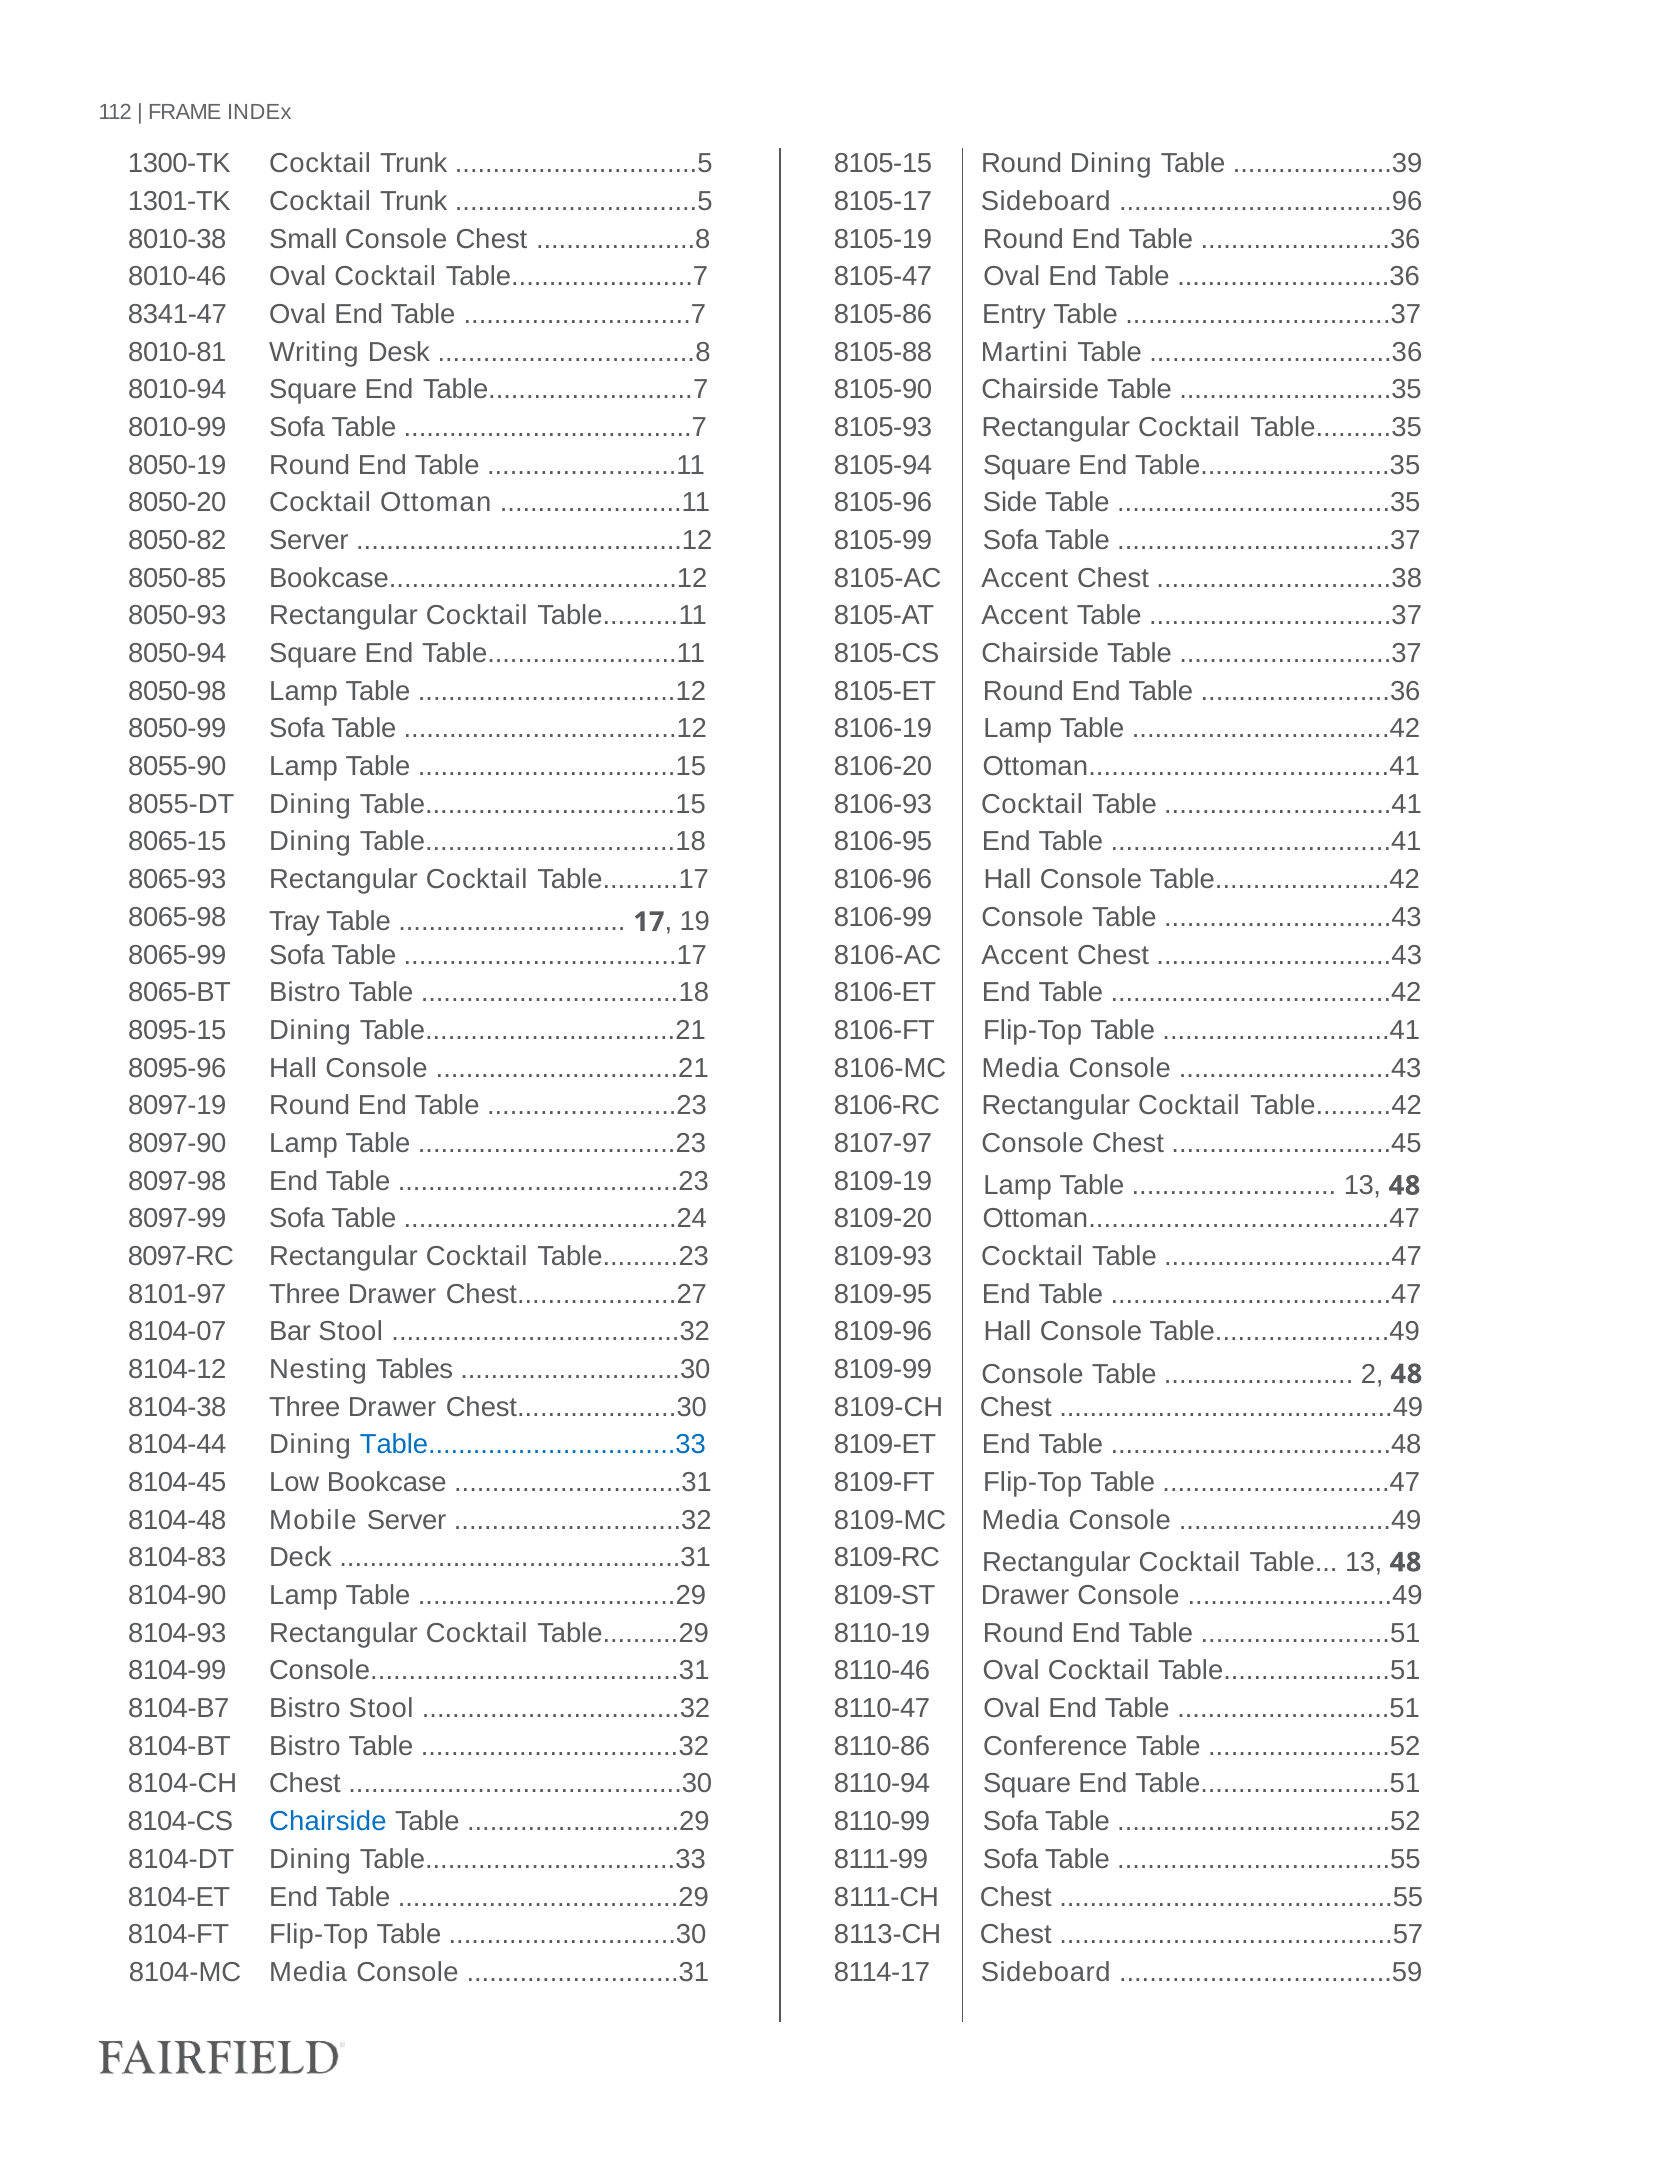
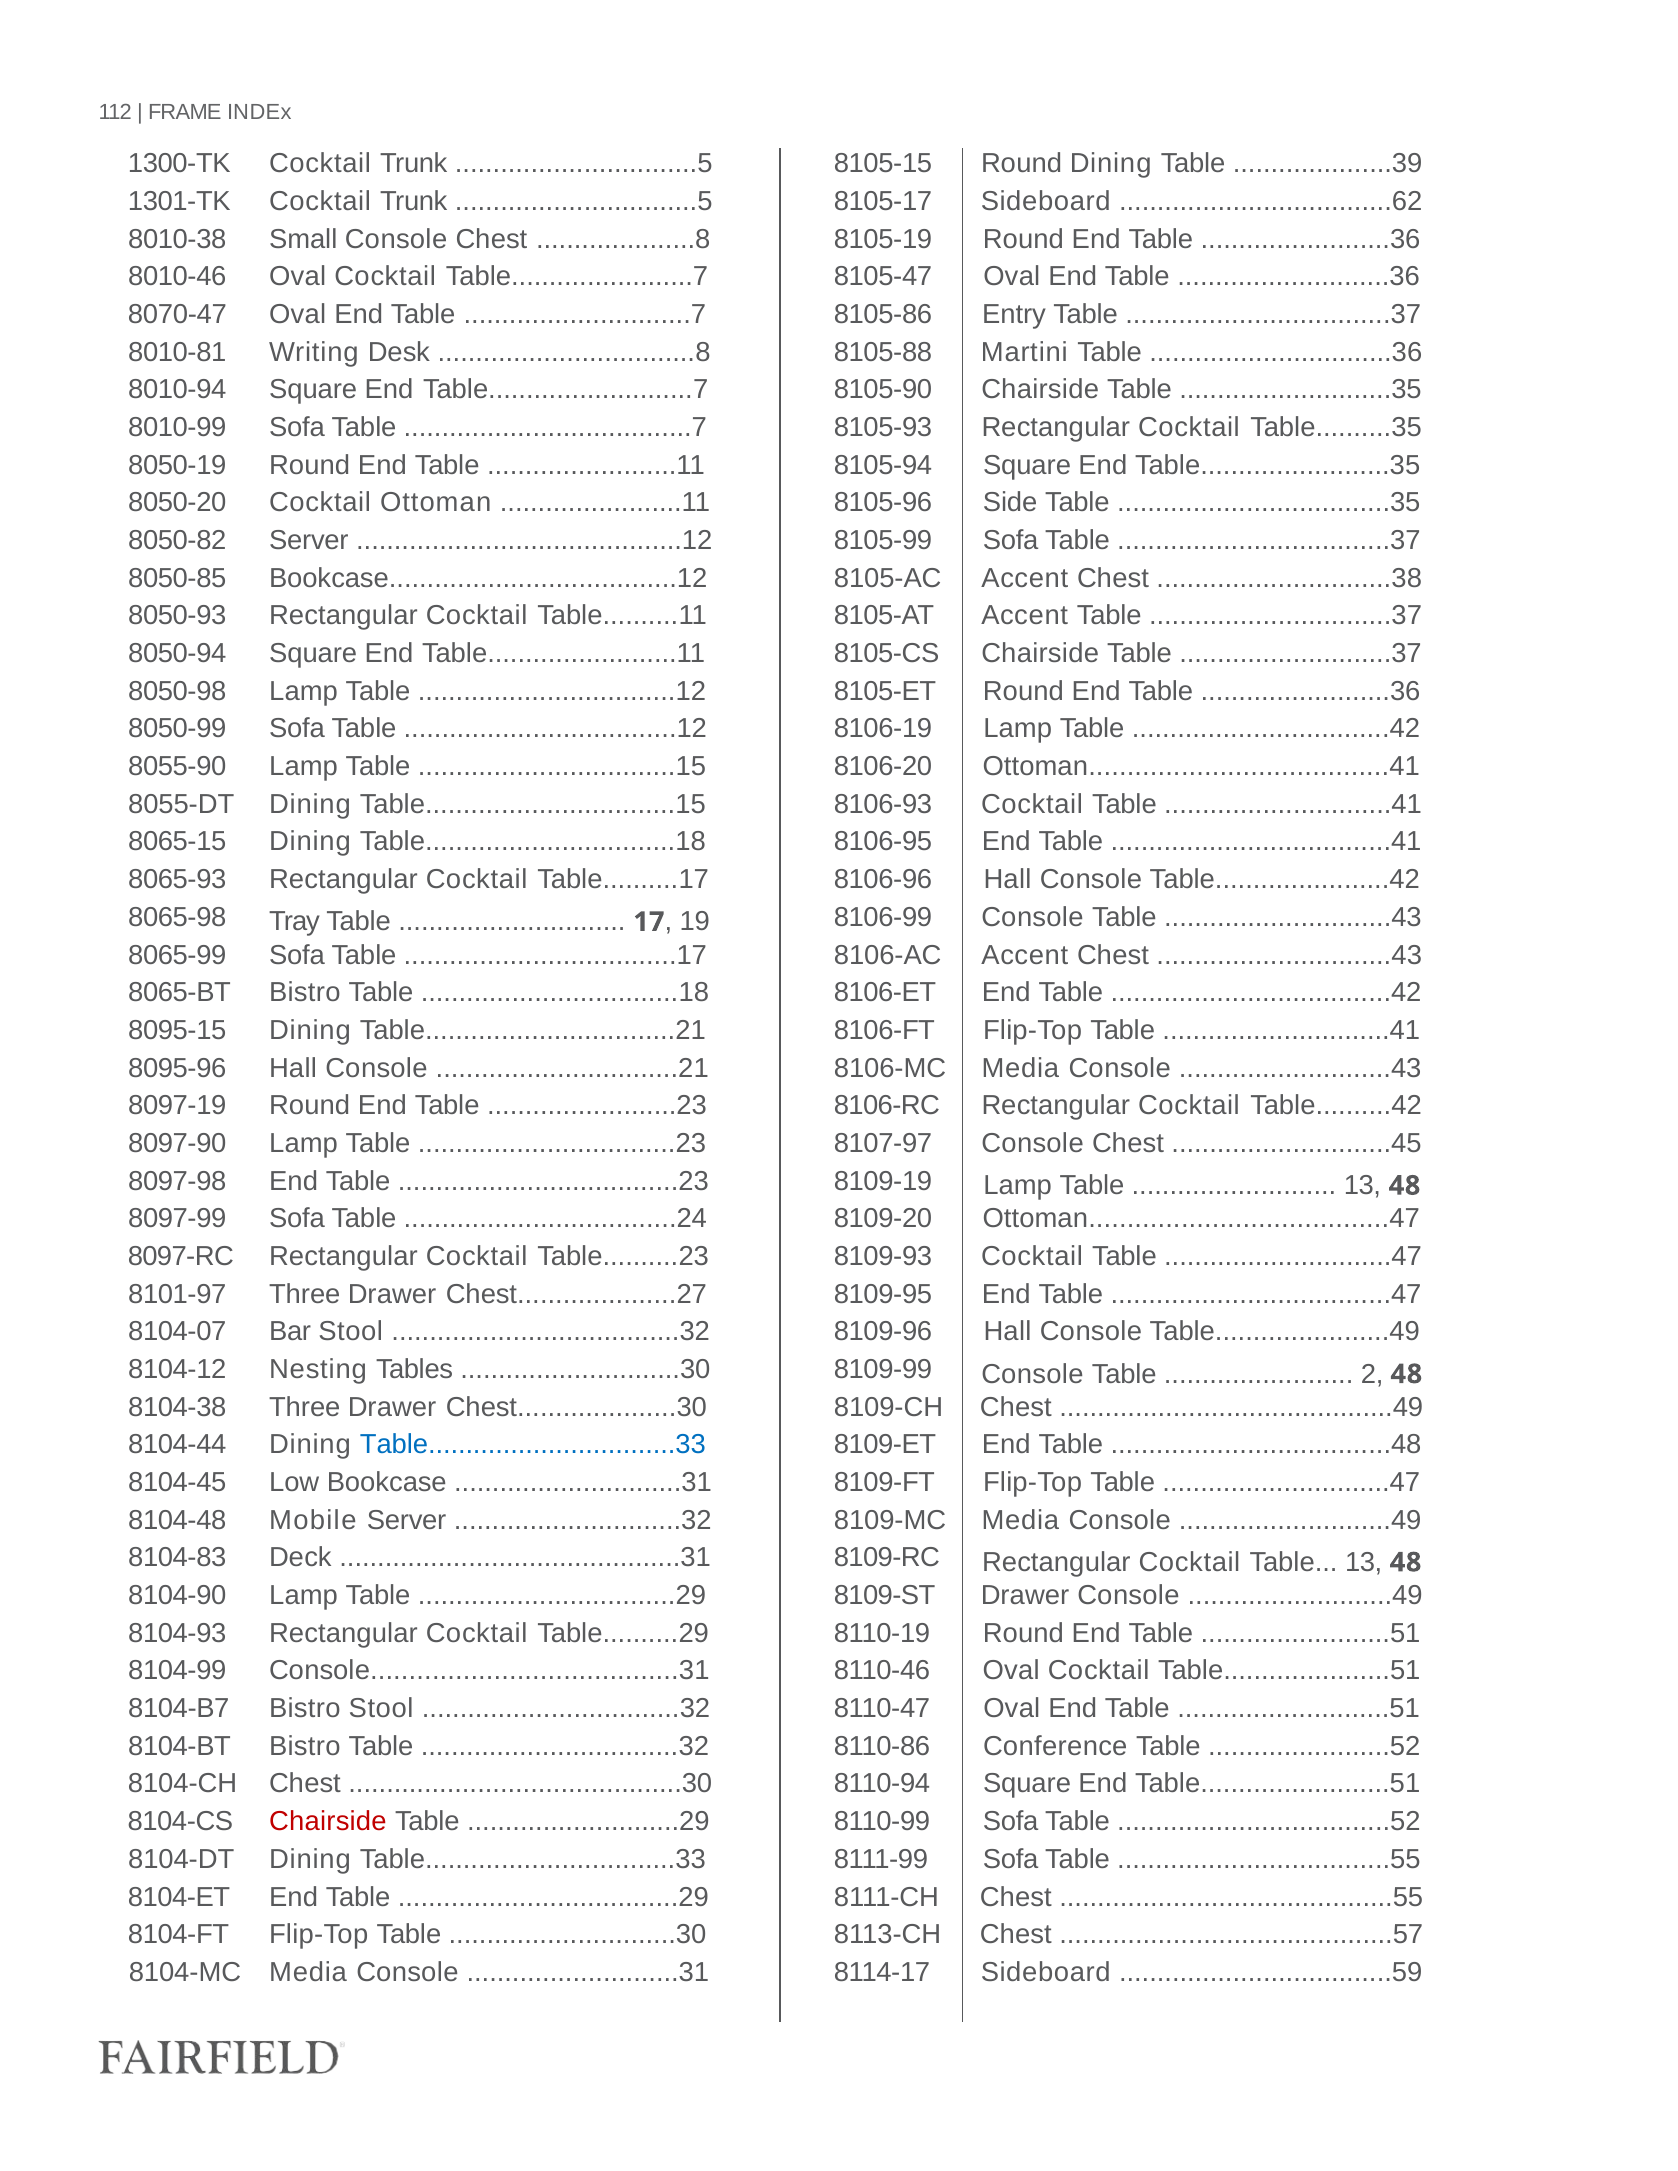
....................................96: ....................................96 -> ....................................62 (1271, 201)
8341-47: 8341-47 -> 8070-47 (177, 314)
Chairside colour: blue -> red (328, 1822)
